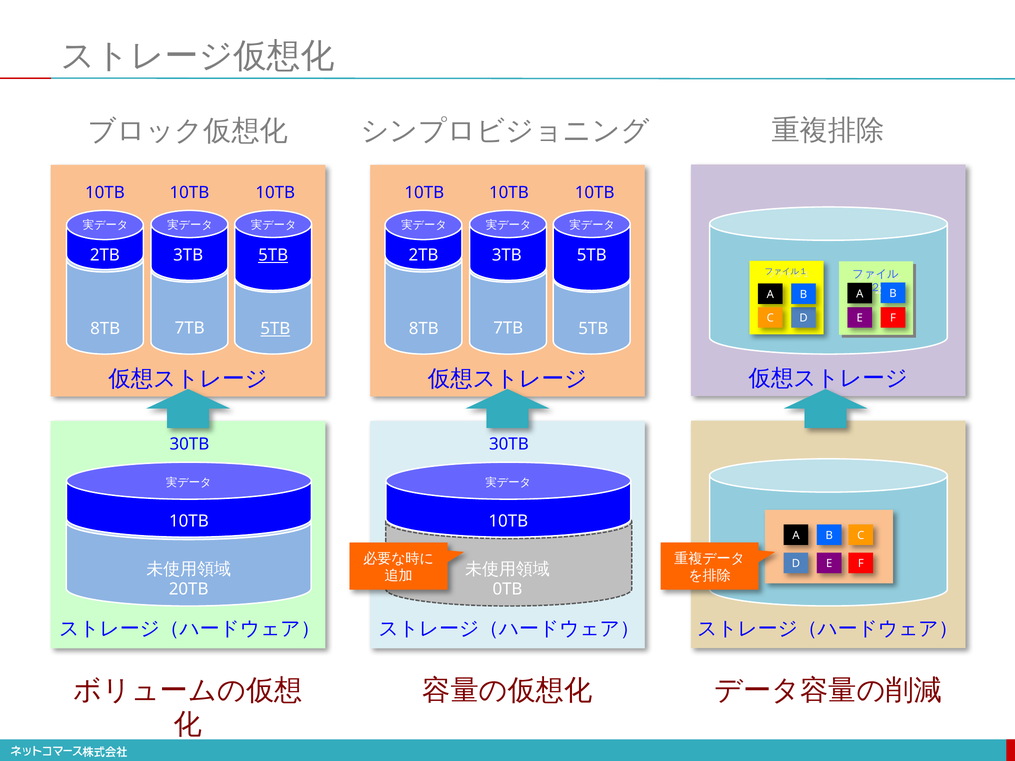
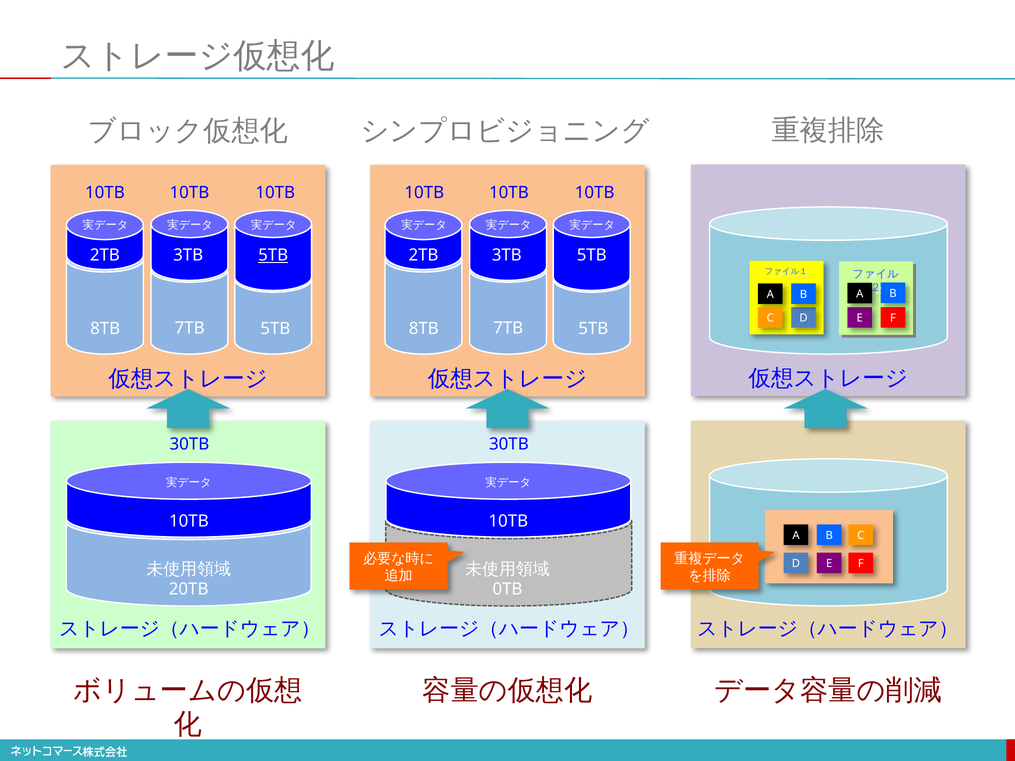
5TB underline: present -> none (275, 329)
